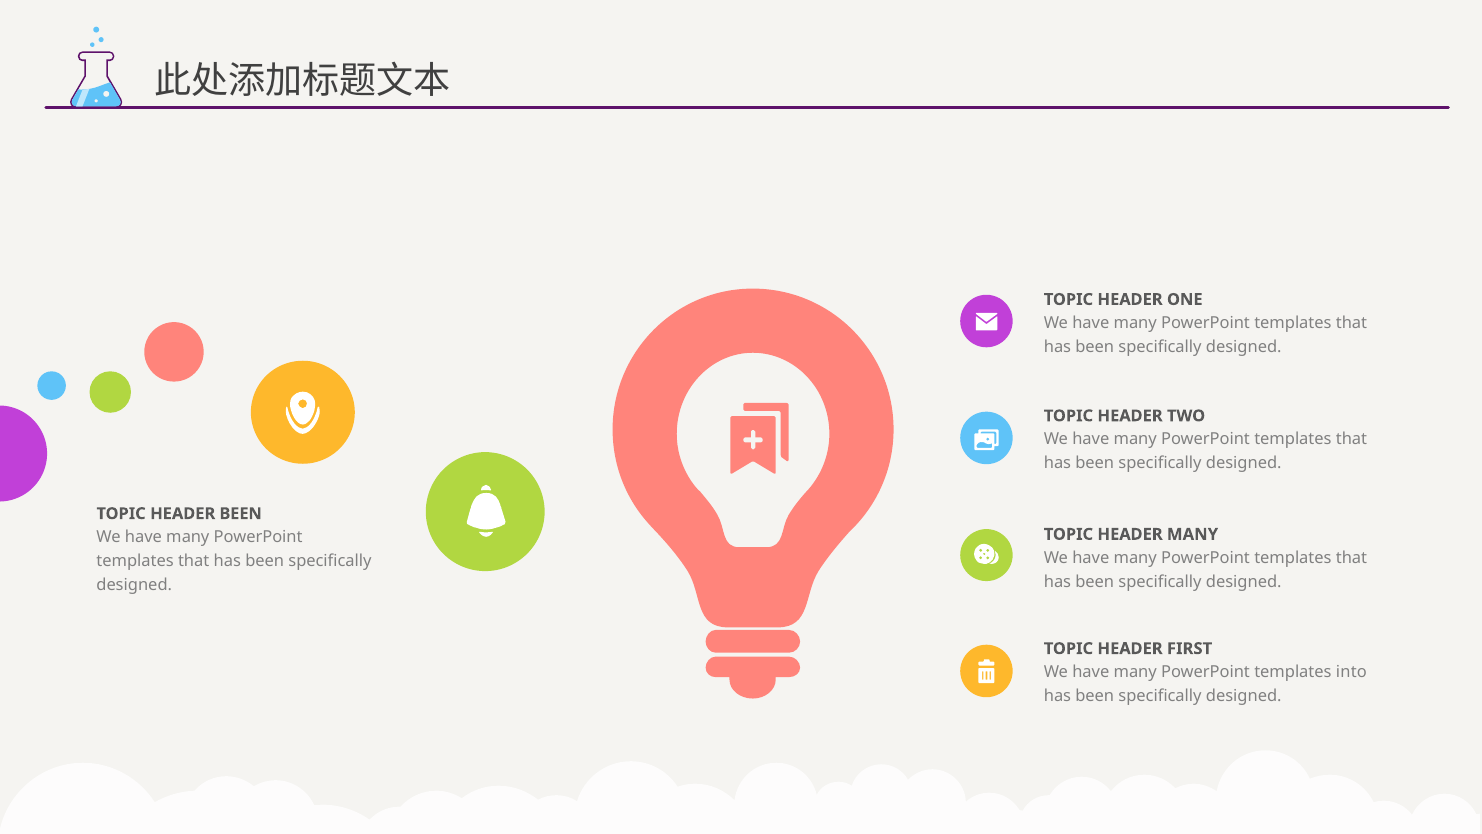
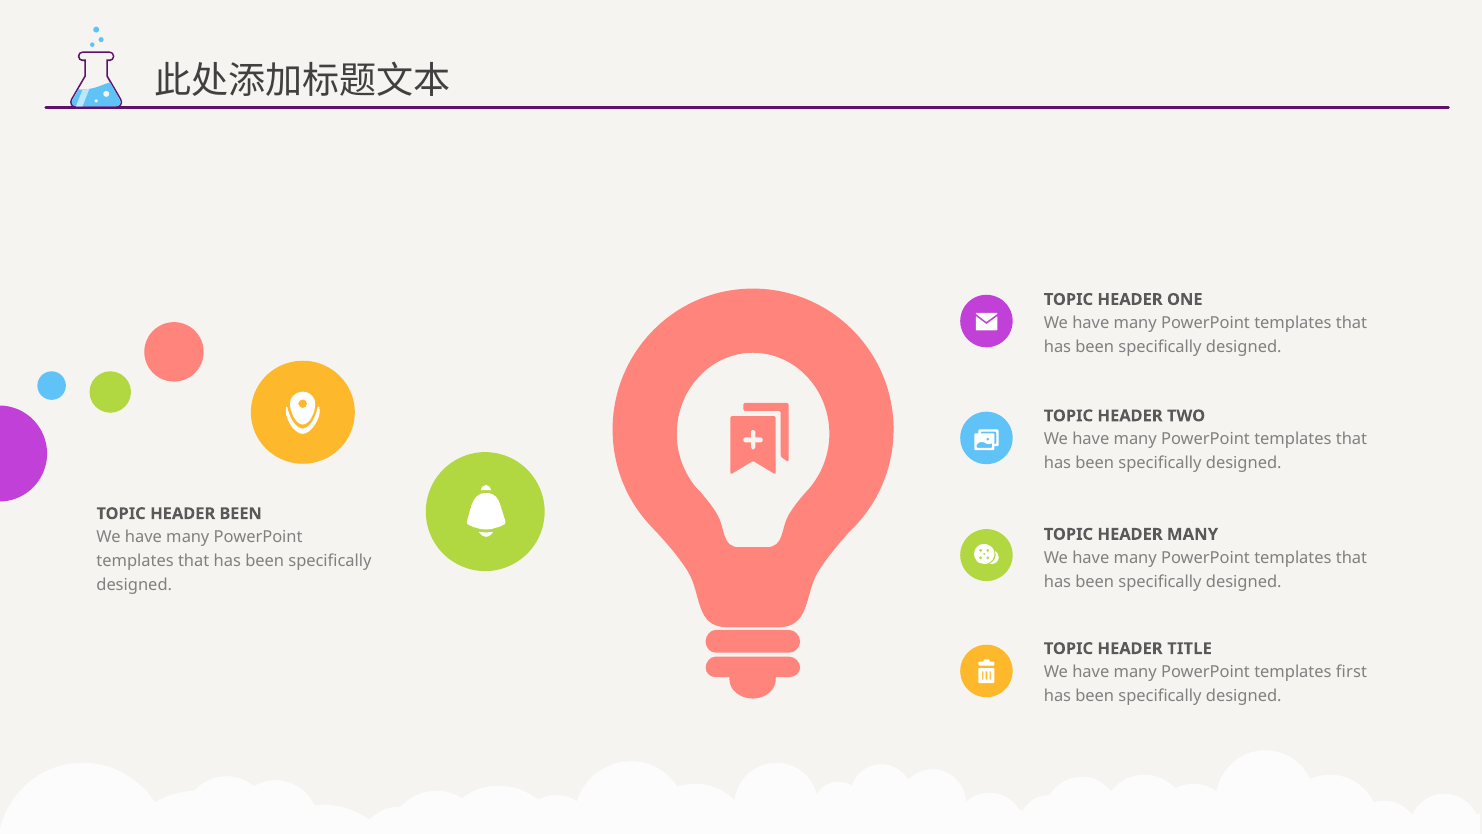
FIRST: FIRST -> TITLE (1190, 648)
into: into -> first (1351, 672)
